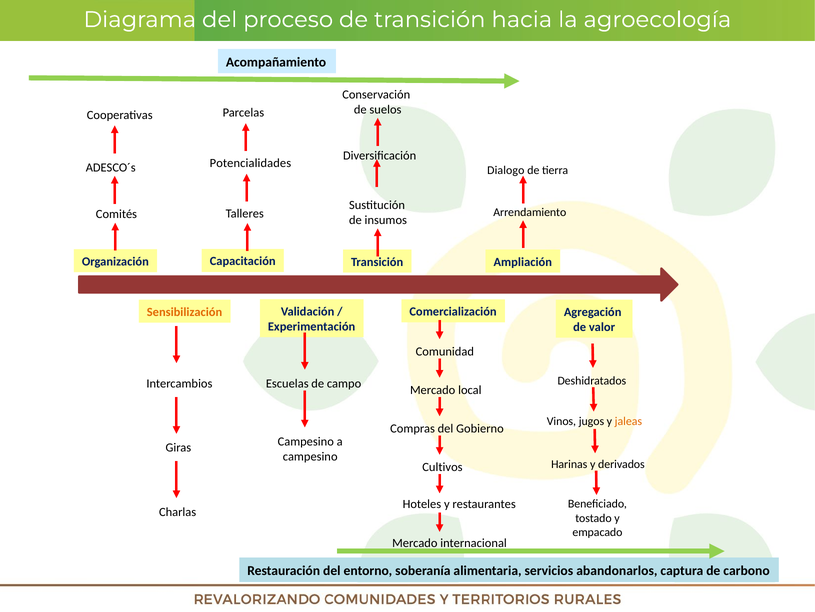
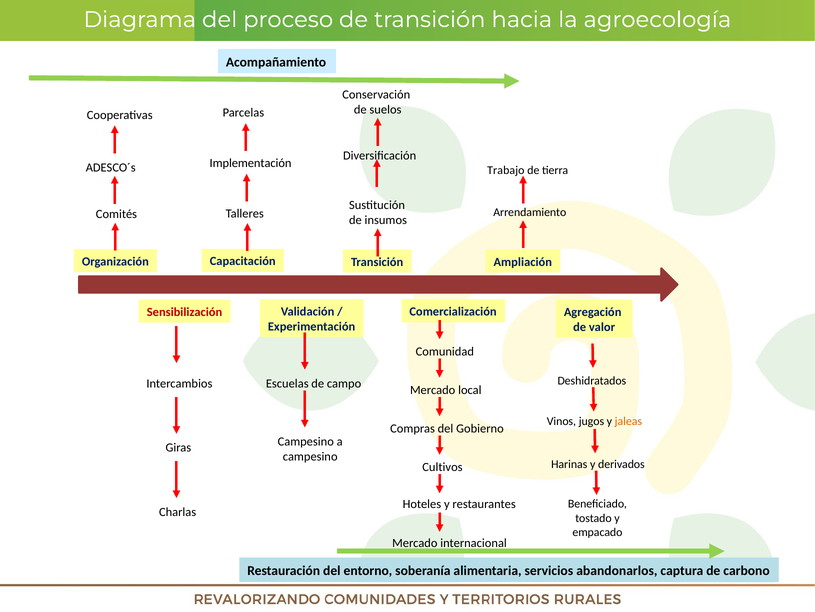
Potencialidades: Potencialidades -> Implementación (251, 163)
Dialogo: Dialogo -> Trabajo (506, 170)
Sensibilización colour: orange -> red (185, 312)
